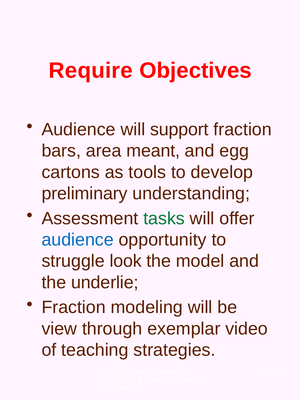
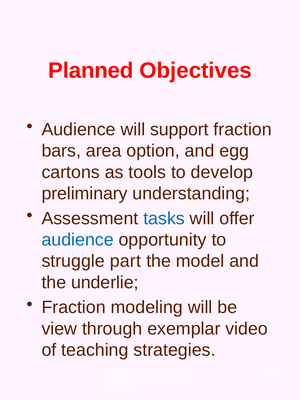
Require: Require -> Planned (91, 70)
meant: meant -> option (153, 151)
tasks colour: green -> blue (164, 218)
look: look -> part (125, 261)
